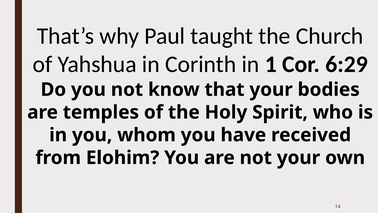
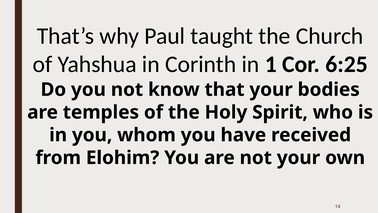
6:29: 6:29 -> 6:25 (347, 64)
